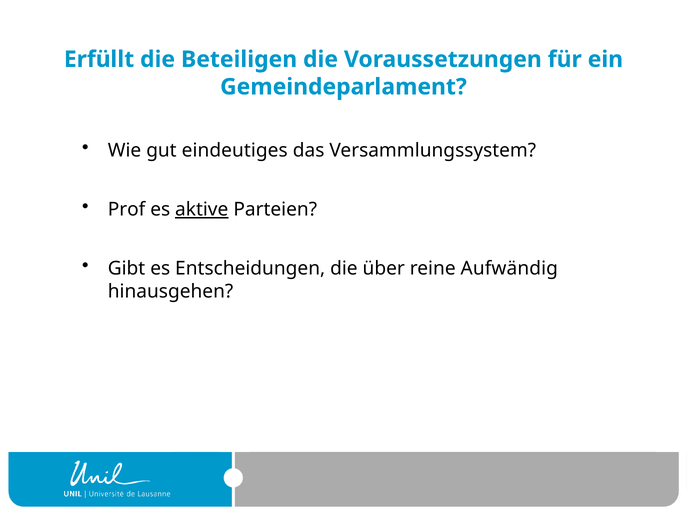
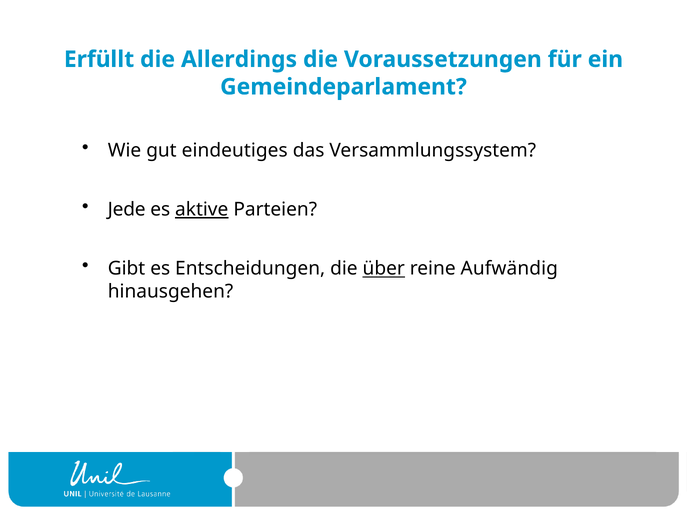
Beteiligen: Beteiligen -> Allerdings (239, 59)
Prof: Prof -> Jede (127, 210)
über underline: none -> present (384, 269)
